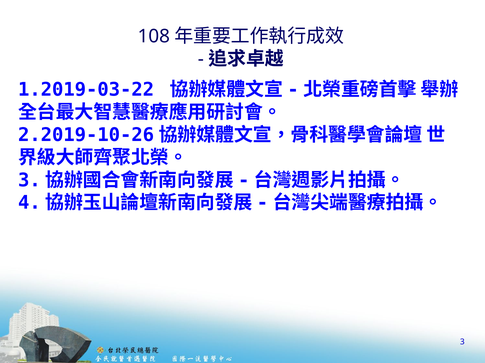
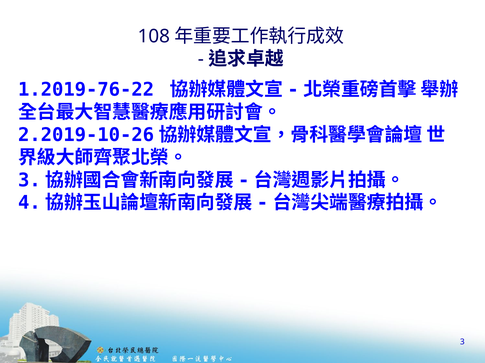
1.2019-03-22: 1.2019-03-22 -> 1.2019-76-22 (86, 90)
